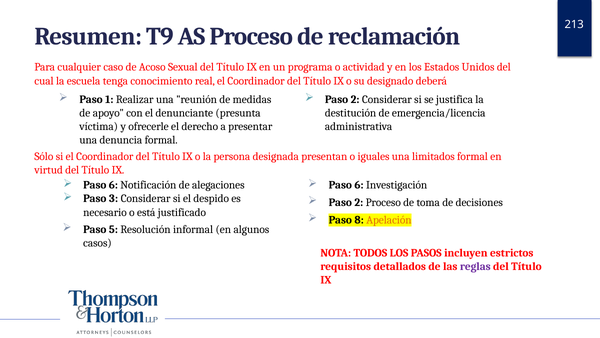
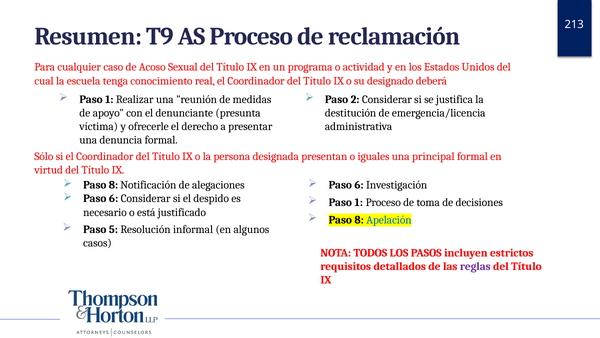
limitados: limitados -> principal (433, 156)
6: 6 -> 8 (113, 185)
3: 3 -> 6 (114, 198)
2: 2 -> 1 (359, 202)
Apelación colour: orange -> blue (389, 219)
